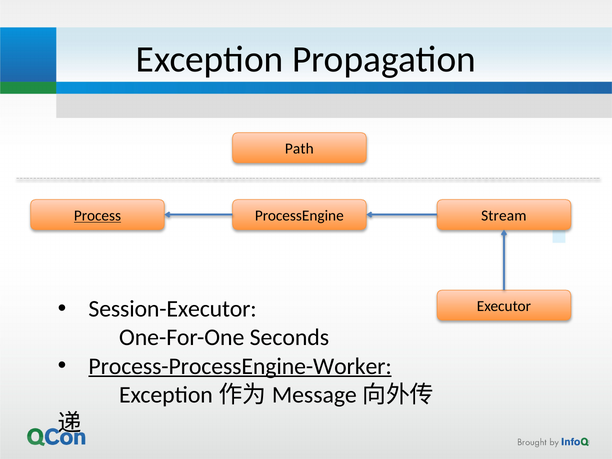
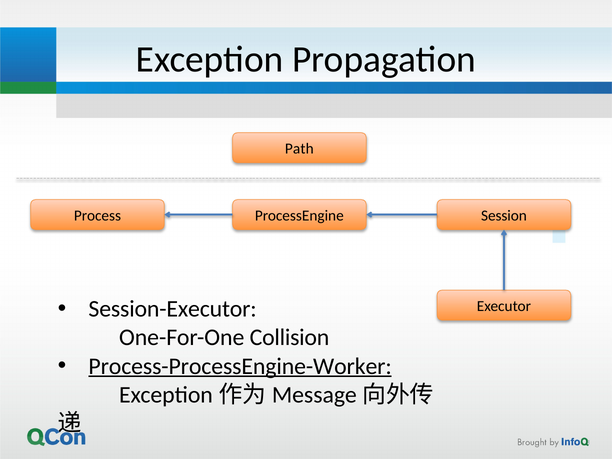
Process underline: present -> none (97, 216)
Stream: Stream -> Session (504, 216)
Seconds: Seconds -> Collision (290, 338)
